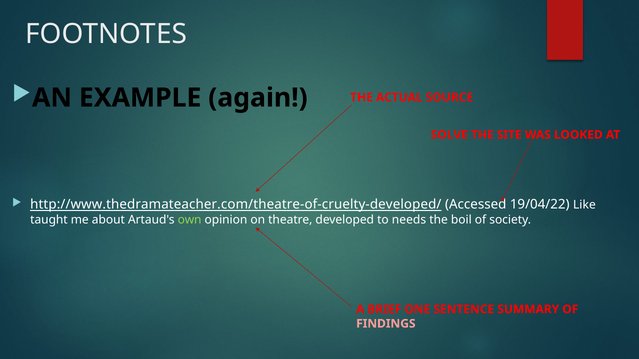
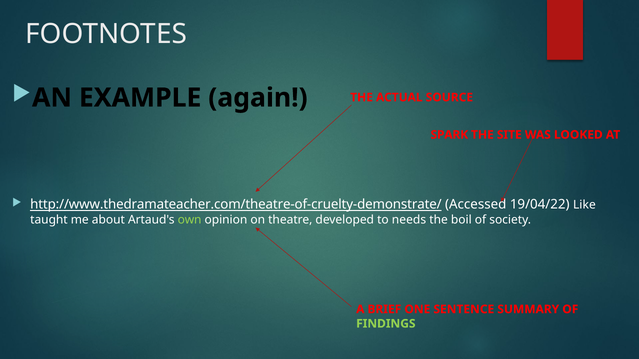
SOLVE: SOLVE -> SPARK (449, 135)
http://www.thedramateacher.com/theatre-of-cruelty-developed/: http://www.thedramateacher.com/theatre-of-cruelty-developed/ -> http://www.thedramateacher.com/theatre-of-cruelty-demonstrate/ (236, 205)
FINDINGS colour: pink -> light green (386, 324)
